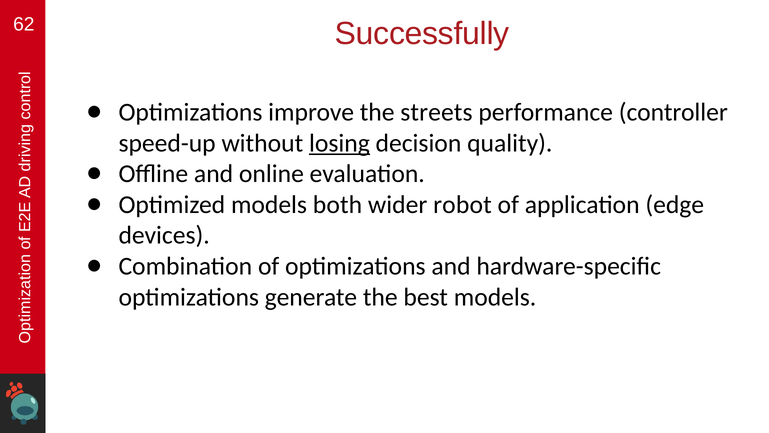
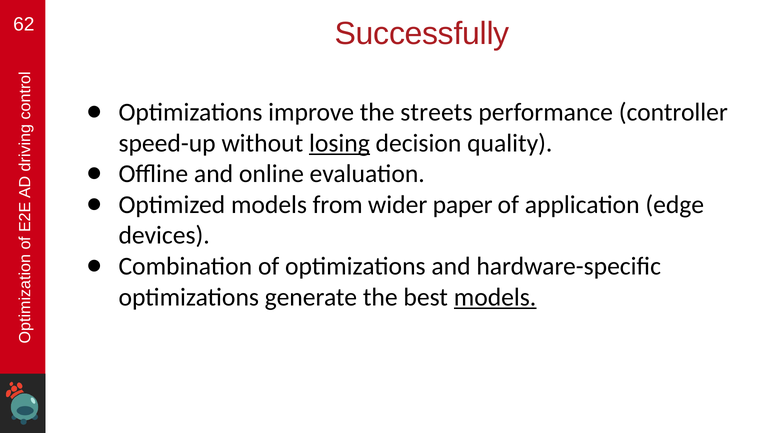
both: both -> from (338, 204)
robot: robot -> paper (463, 204)
models underline: none -> present (495, 297)
